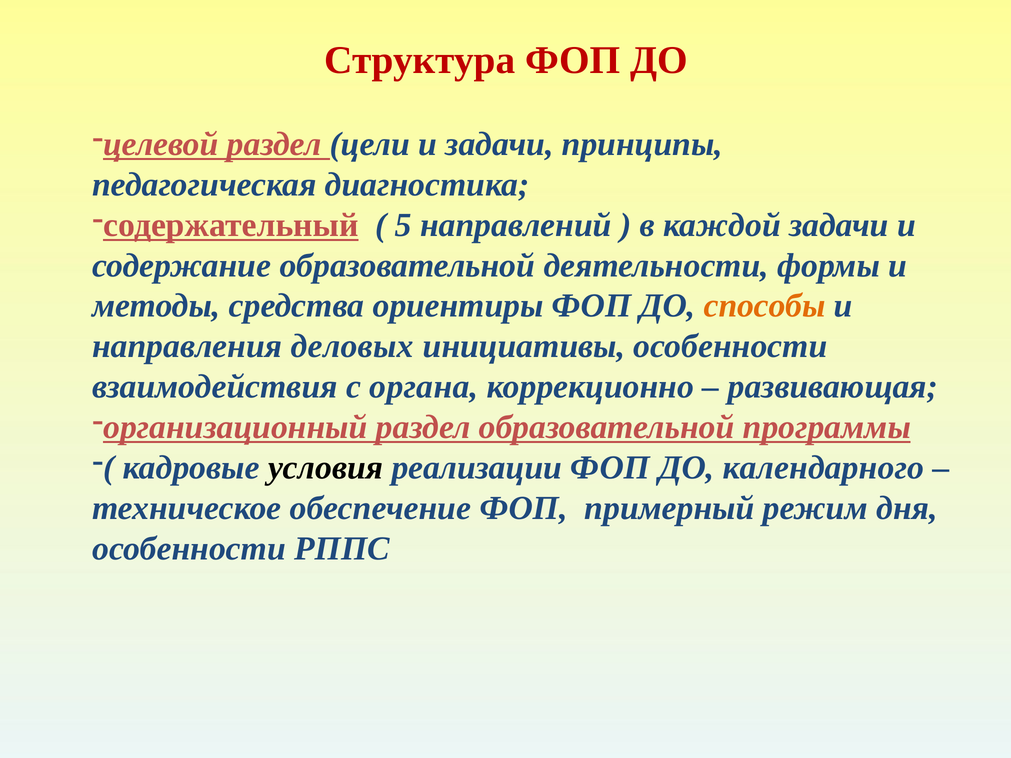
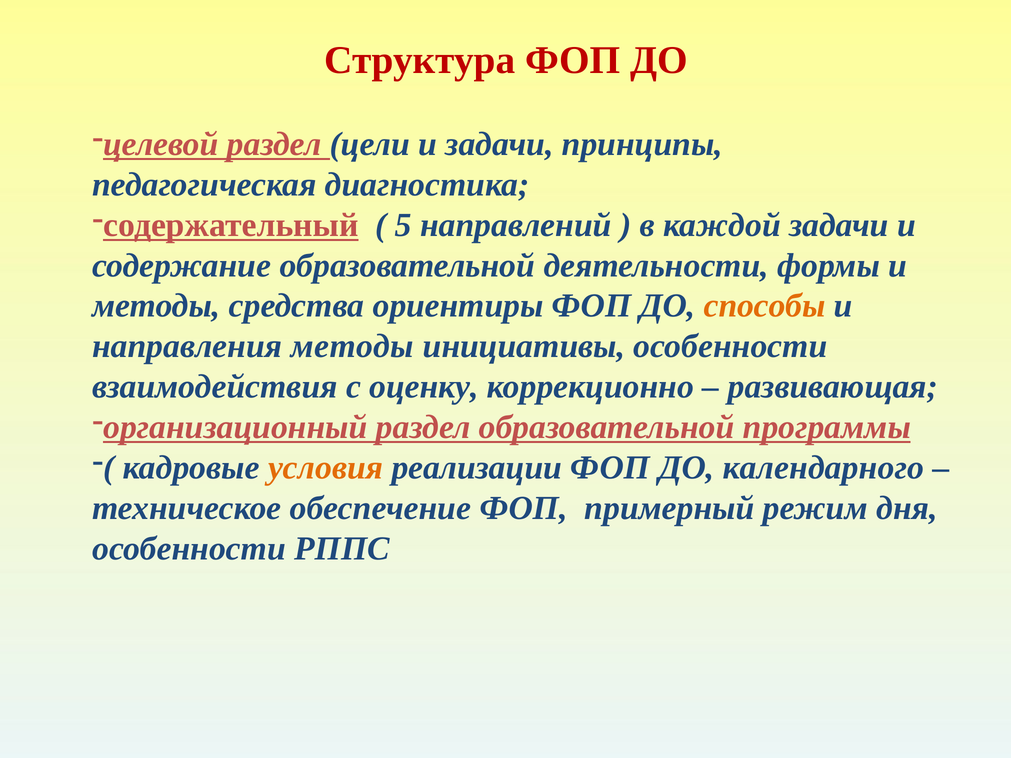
направления деловых: деловых -> методы (352, 346)
органа: органа -> оценку (424, 387)
условия colour: black -> orange (326, 468)
